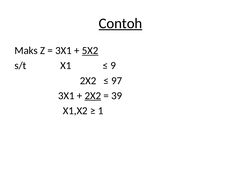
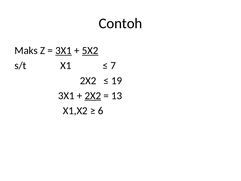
Contoh underline: present -> none (120, 23)
3X1 underline: none -> present (64, 51)
9: 9 -> 7 (113, 66)
97: 97 -> 19 (117, 81)
39: 39 -> 13 (117, 96)
1: 1 -> 6 (101, 111)
